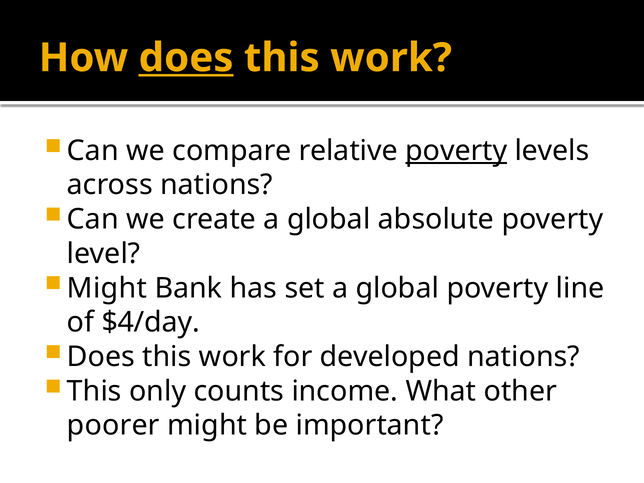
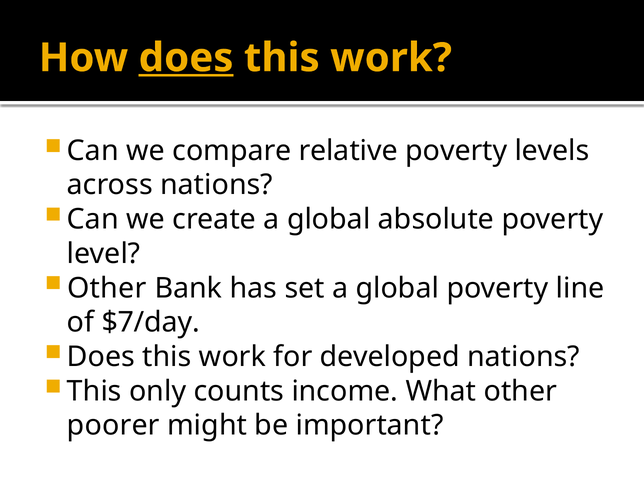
poverty underline: present -> none (456, 151)
Might: Might -> Other (107, 288)
$4/day: $4/day -> $7/day (151, 322)
